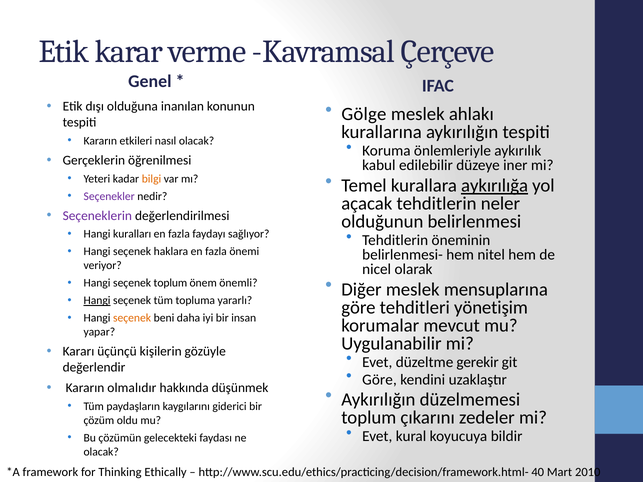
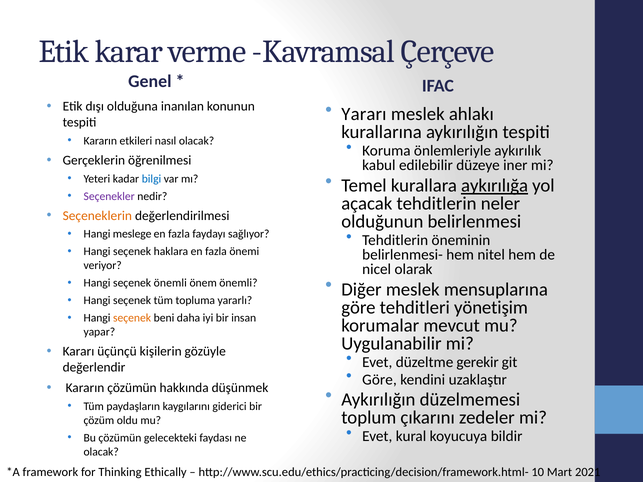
Gölge: Gölge -> Yararı (364, 114)
bilgi colour: orange -> blue (151, 179)
Seçeneklerin colour: purple -> orange (97, 216)
kuralları: kuralları -> meslege (132, 234)
seçenek toplum: toplum -> önemli (170, 283)
Hangi underline: present -> none (97, 301)
Kararın olmalıdır: olmalıdır -> çözümün (132, 388)
40: 40 -> 10 (538, 472)
2010: 2010 -> 2021 (588, 472)
